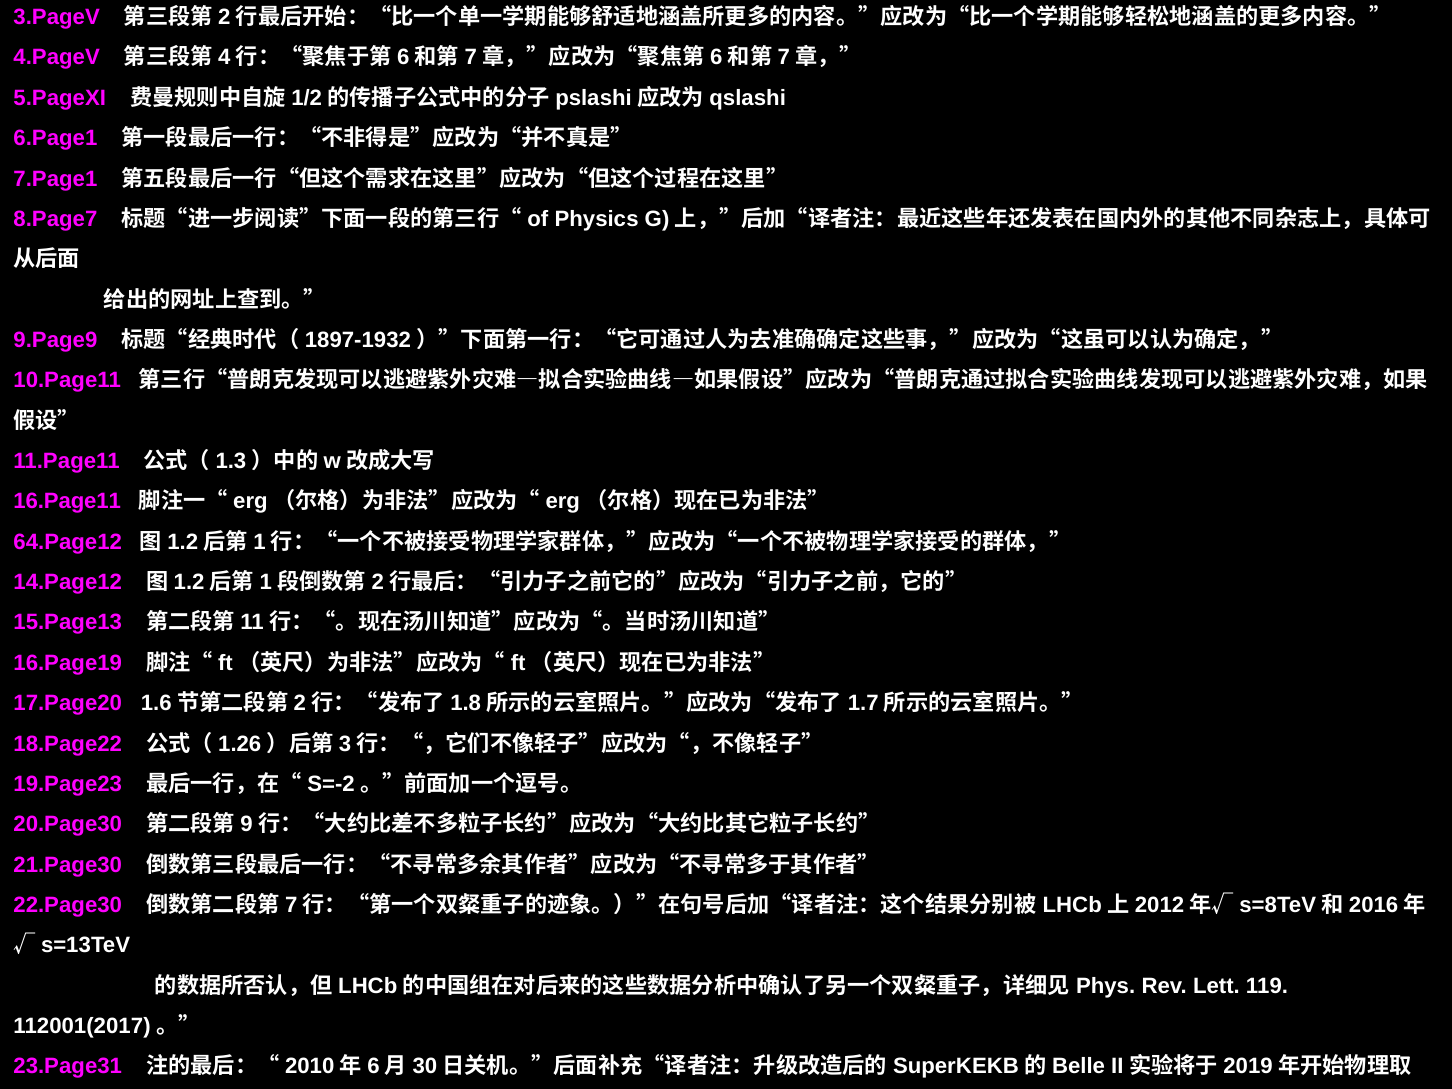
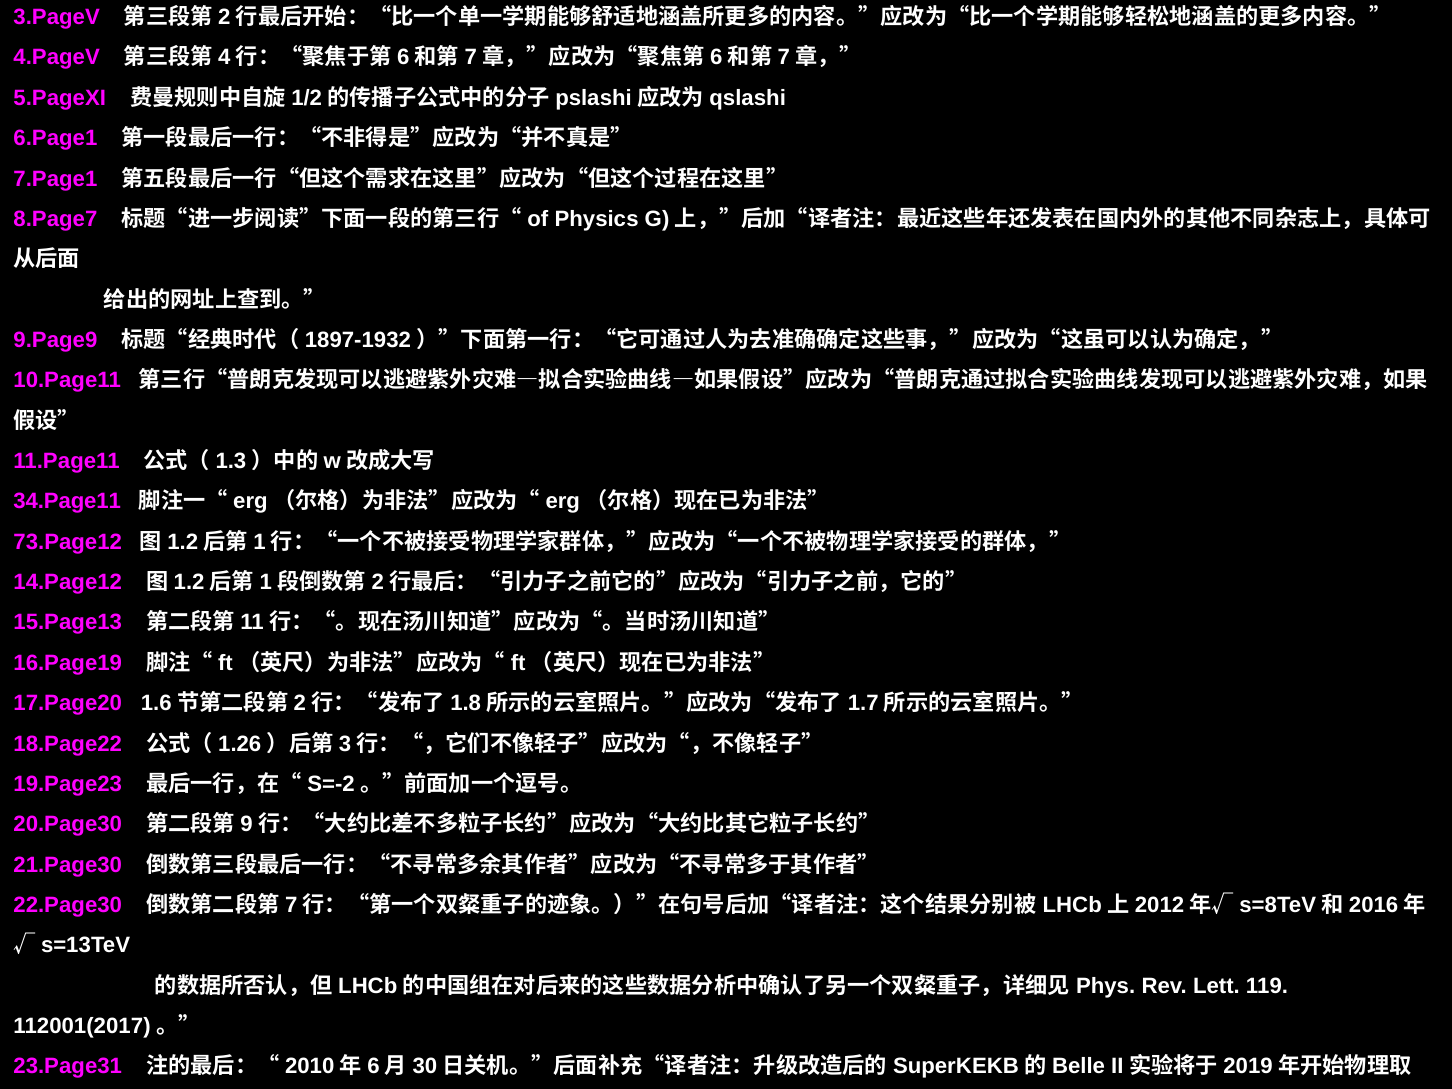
16.Page11: 16.Page11 -> 34.Page11 (67, 502)
64.Page12: 64.Page12 -> 73.Page12 (68, 542)
